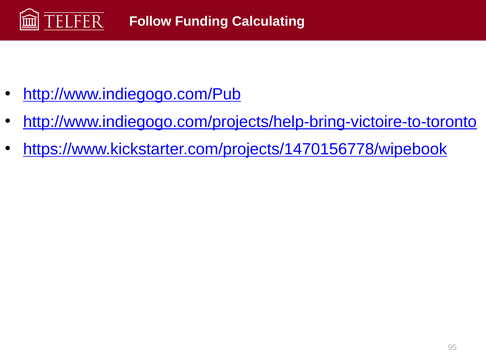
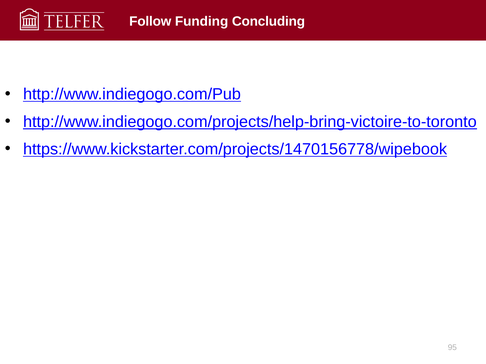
Calculating: Calculating -> Concluding (268, 21)
